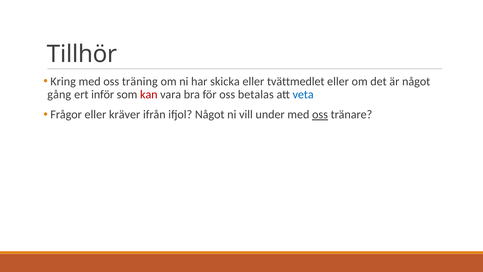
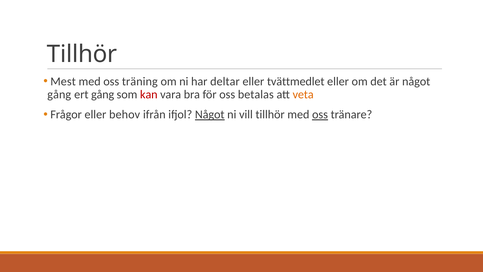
Kring: Kring -> Mest (63, 81)
skicka: skicka -> deltar (225, 81)
ert inför: inför -> gång (103, 94)
veta colour: blue -> orange (303, 94)
kräver: kräver -> behov (125, 114)
Något underline: none -> present (210, 114)
vill under: under -> tillhör (270, 114)
